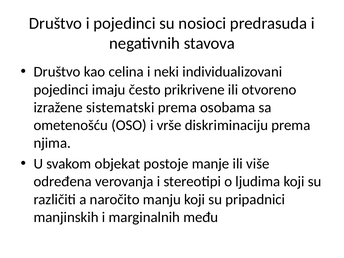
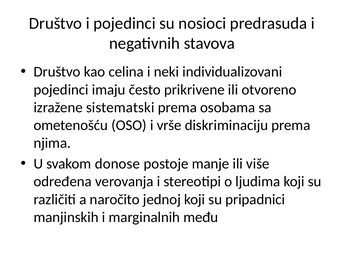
objekat: objekat -> donose (117, 164)
manju: manju -> jednoj (162, 199)
